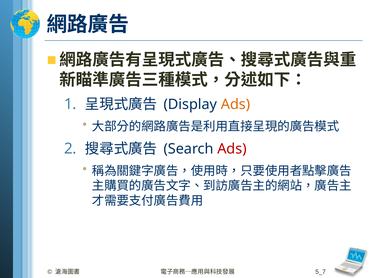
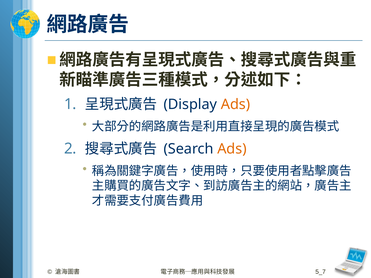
Ads colour: red -> orange (232, 149)
